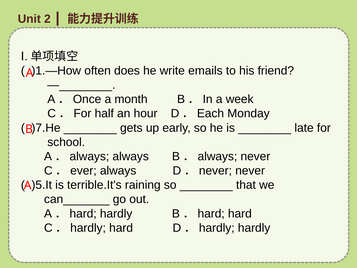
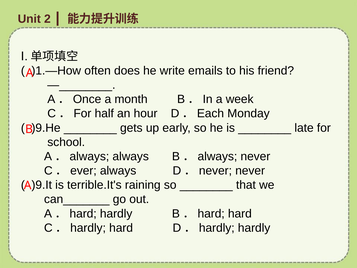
)7.He: )7.He -> )9.He (46, 128)
)5.It: )5.It -> )9.It (42, 185)
